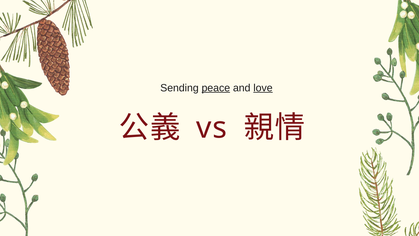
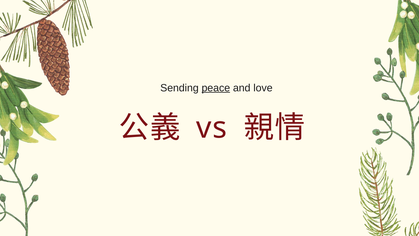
love underline: present -> none (263, 88)
